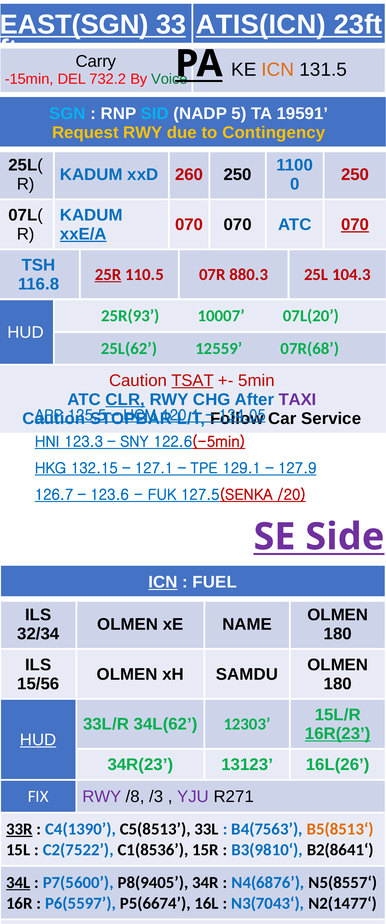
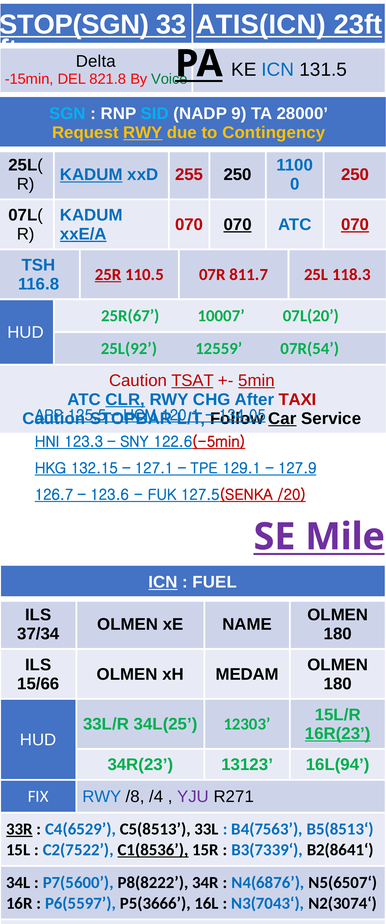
EAST(SGN: EAST(SGN -> STOP(SGN (74, 25)
Carry: Carry -> Delta (96, 61)
732.2: 732.2 -> 821.8 (108, 79)
ICN colour: orange -> blue (278, 70)
5: 5 -> 9 (239, 114)
19591: 19591 -> 28000 (302, 114)
RWY underline: none -> present (143, 133)
KADUM underline: none -> present (91, 175)
260: 260 -> 255 (189, 175)
070 underline: none -> present (238, 225)
880.3: 880.3 -> 811.7 (249, 274)
104.3: 104.3 -> 118.3 (351, 274)
25R(93: 25R(93 -> 25R(67 (130, 316)
25L(62: 25L(62 -> 25L(92 (129, 348)
07R(68: 07R(68 -> 07R(54 (310, 348)
5min underline: none -> present (256, 380)
TAXI colour: purple -> red (297, 399)
Car underline: none -> present (282, 418)
Side: Side -> Mile (345, 537)
32/34: 32/34 -> 37/34 (38, 633)
SAMDU: SAMDU -> MEDAM (247, 674)
15/56: 15/56 -> 15/66 (38, 683)
34L(62: 34L(62 -> 34L(25 (166, 724)
HUD underline: present -> none (38, 739)
16L(26: 16L(26 -> 16L(94 (338, 764)
RWY colour: purple -> blue (102, 796)
/3: /3 -> /4 (156, 796)
C4(1390: C4(1390 -> C4(6529 (80, 829)
B5(8513‘ colour: orange -> blue (340, 829)
C1(8536 underline: none -> present (153, 849)
B3(9810‘: B3(9810‘ -> B3(7339‘ (267, 849)
34L underline: present -> none (18, 882)
P8(9405: P8(9405 -> P8(8222 (153, 882)
N5(8557‘: N5(8557‘ -> N5(6507‘ (343, 882)
P5(6674: P5(6674 -> P5(3666 (155, 903)
N2(1477‘: N2(1477‘ -> N2(3074‘ (343, 903)
